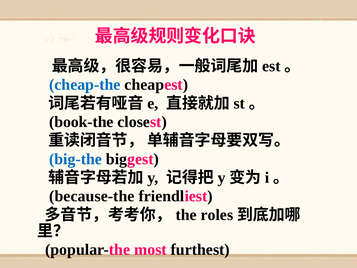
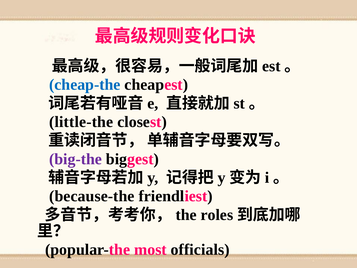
book-the: book-the -> little-the (81, 122)
big-the colour: blue -> purple (76, 159)
furthest: furthest -> officials (200, 249)
